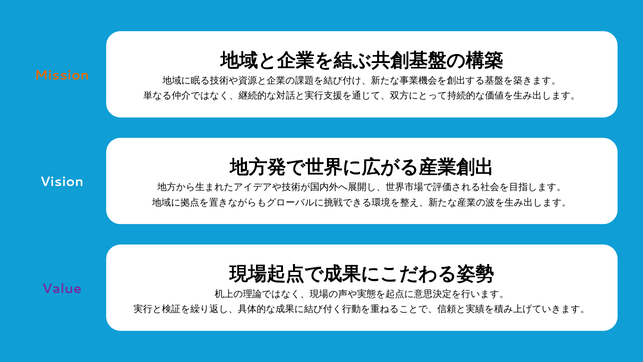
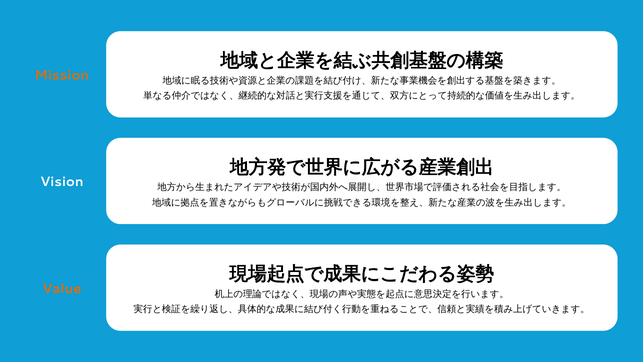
Value colour: purple -> orange (62, 288)
